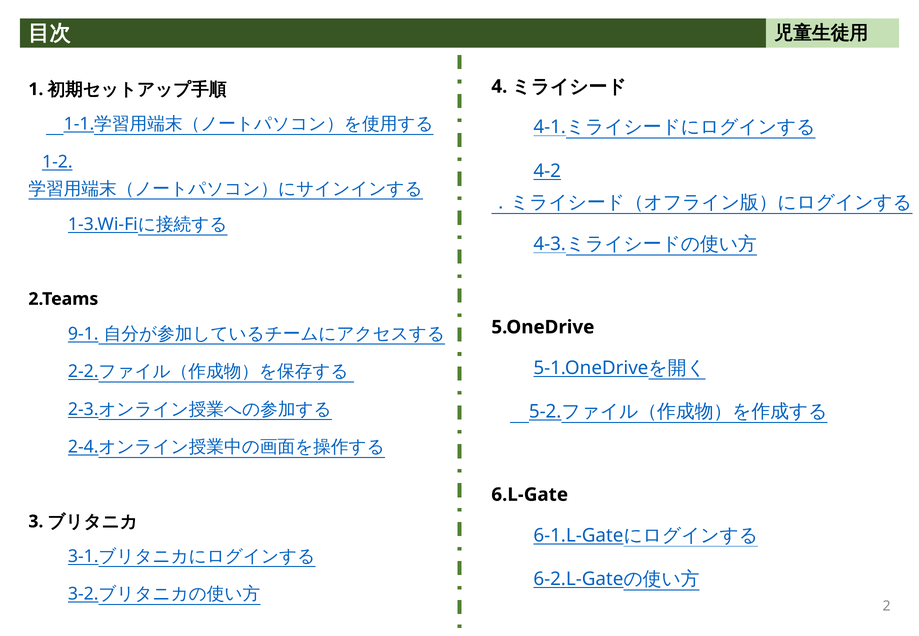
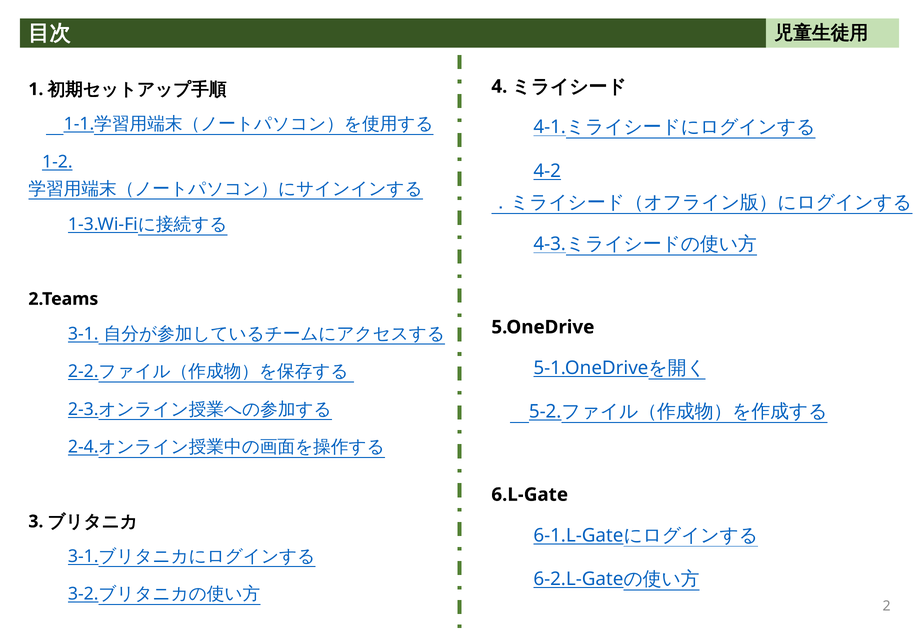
9-1: 9-1 -> 3-1 (83, 334)
